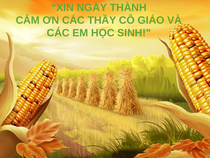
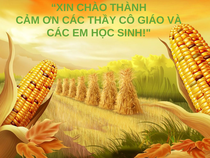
NGÀY: NGÀY -> CHÀO (92, 8)
